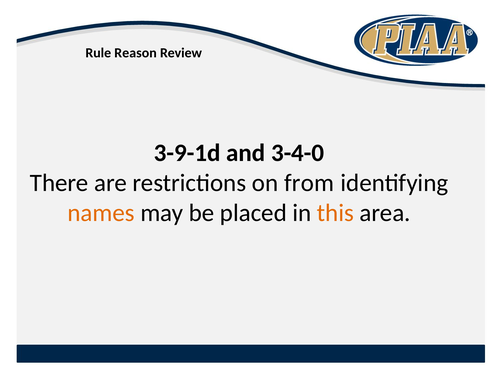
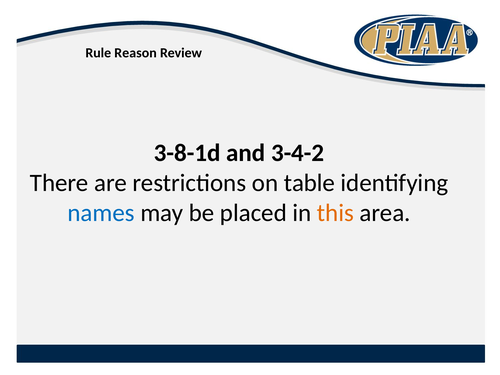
3-9-1d: 3-9-1d -> 3-8-1d (187, 153)
3-4-0: 3-4-0 -> 3-4-2 (298, 153)
from: from -> table (309, 183)
names colour: orange -> blue (101, 213)
